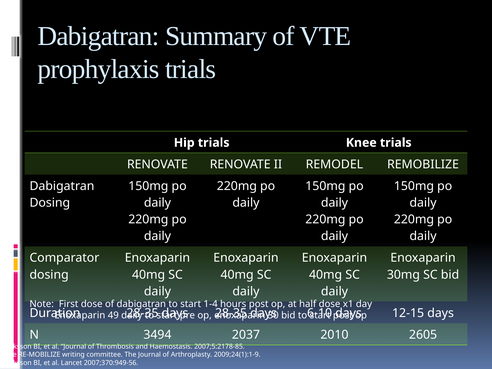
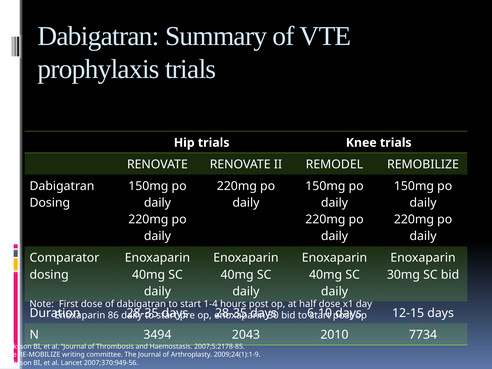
49: 49 -> 86 (113, 315)
2037: 2037 -> 2043 (246, 335)
2605: 2605 -> 7734 (423, 335)
